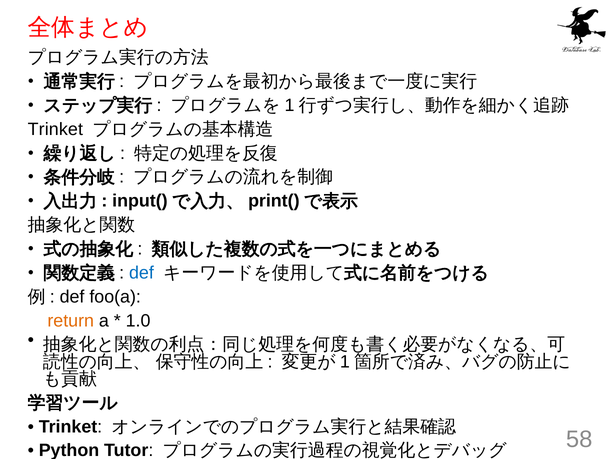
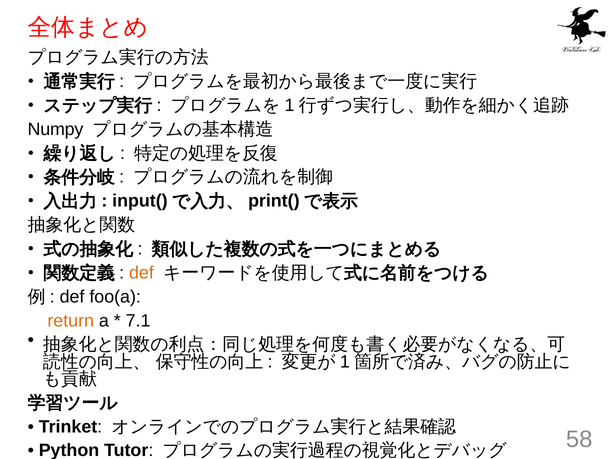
Trinket: Trinket -> Numpy (55, 129)
def colour: blue -> orange (141, 273)
1.0: 1.0 -> 7.1 (138, 321)
